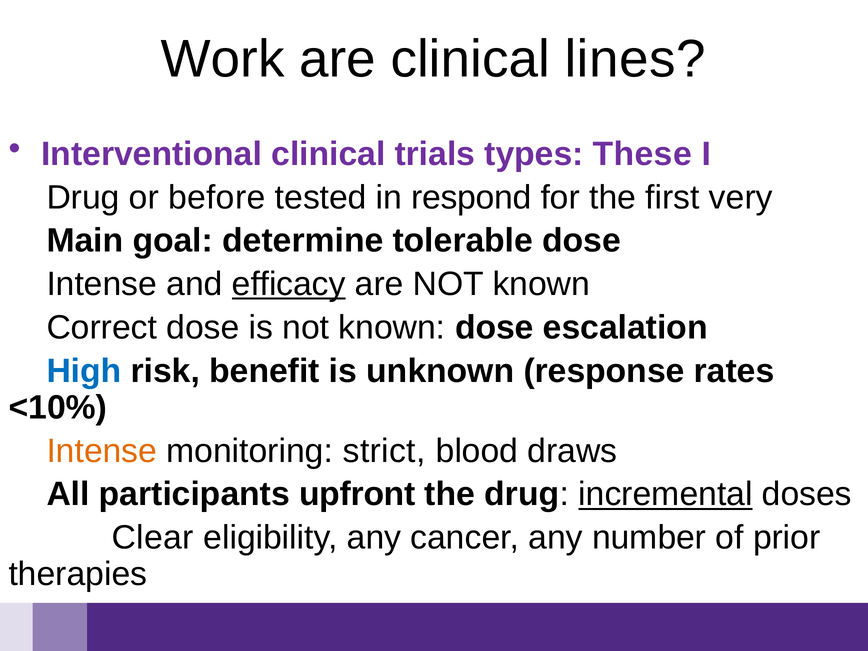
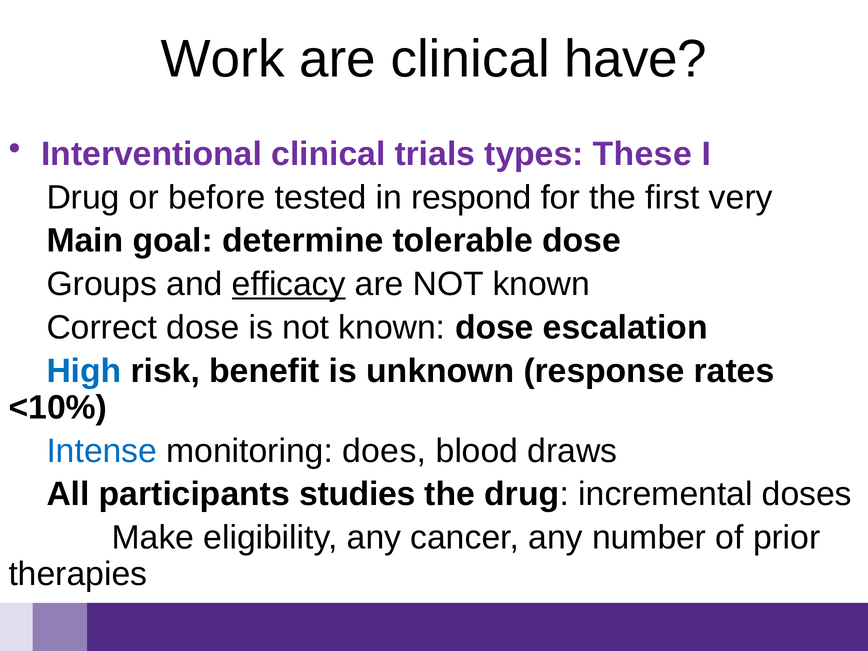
lines: lines -> have (636, 59)
Intense: Intense -> Groups (102, 284)
Intense colour: orange -> blue (102, 451)
strict: strict -> does (384, 451)
upfront: upfront -> studies (357, 494)
incremental underline: present -> none (665, 494)
Clear: Clear -> Make (153, 538)
